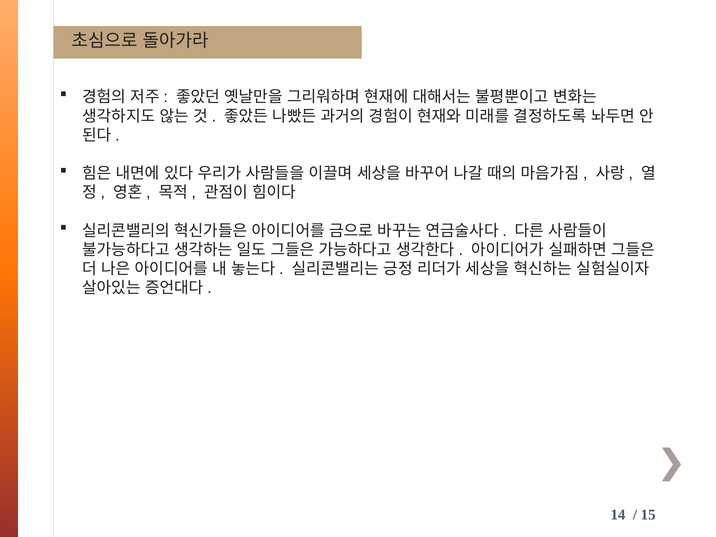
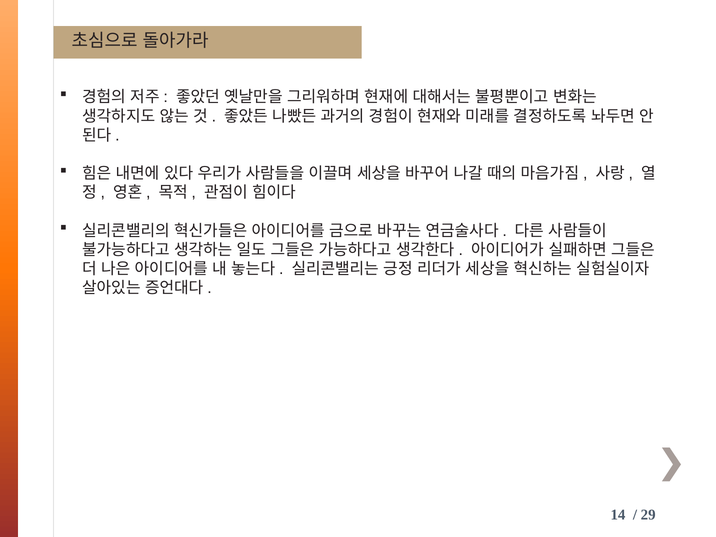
15: 15 -> 29 (648, 515)
